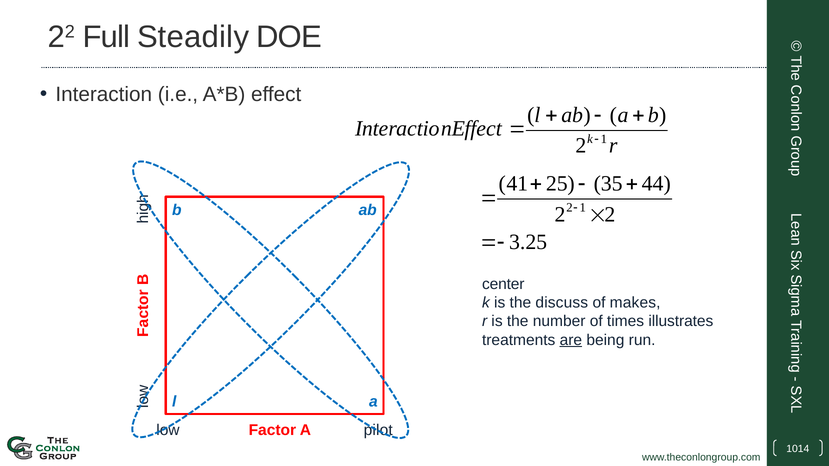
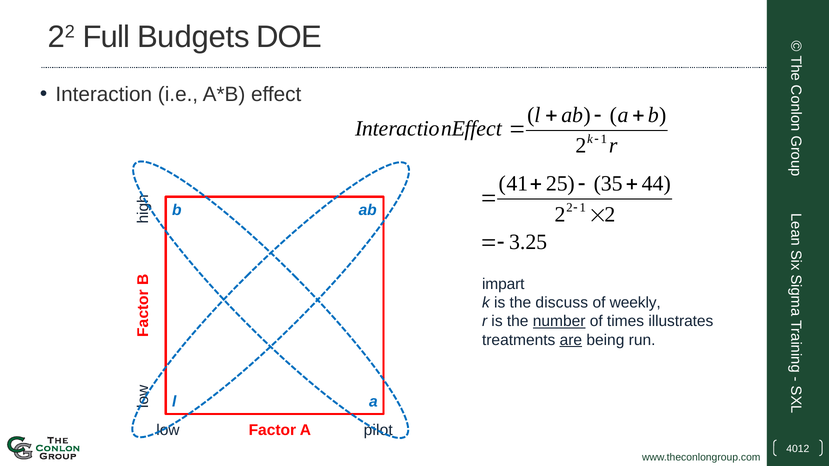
Steadily: Steadily -> Budgets (193, 37)
center: center -> impart (503, 284)
makes: makes -> weekly (635, 303)
number underline: none -> present (559, 321)
1014: 1014 -> 4012 (798, 449)
